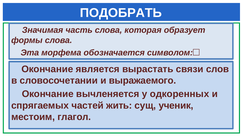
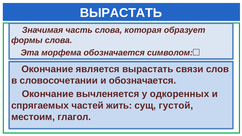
ПОДОБРАТЬ: ПОДОБРАТЬ -> ВЫРАСТАТЬ (121, 13)
и выражаемого: выражаемого -> обозначается (143, 81)
ученик: ученик -> густой (176, 106)
